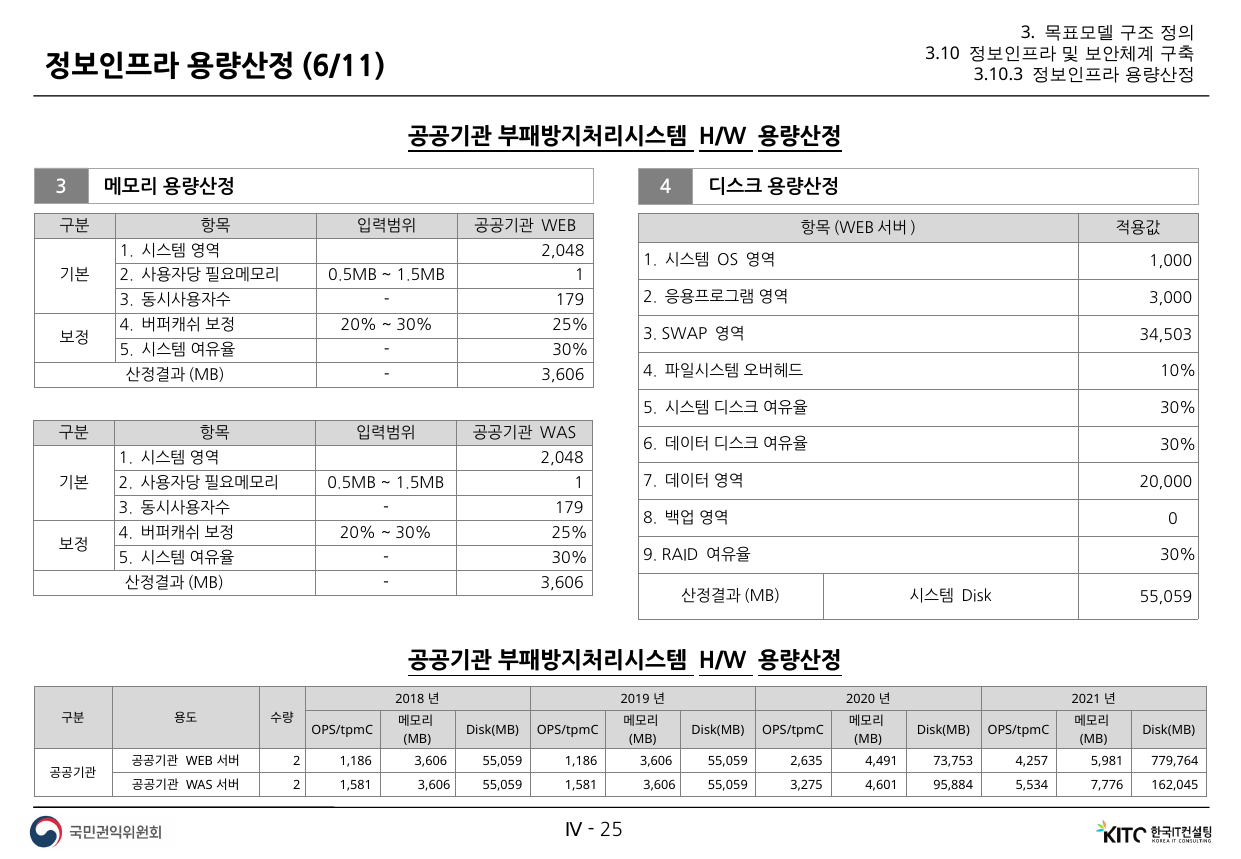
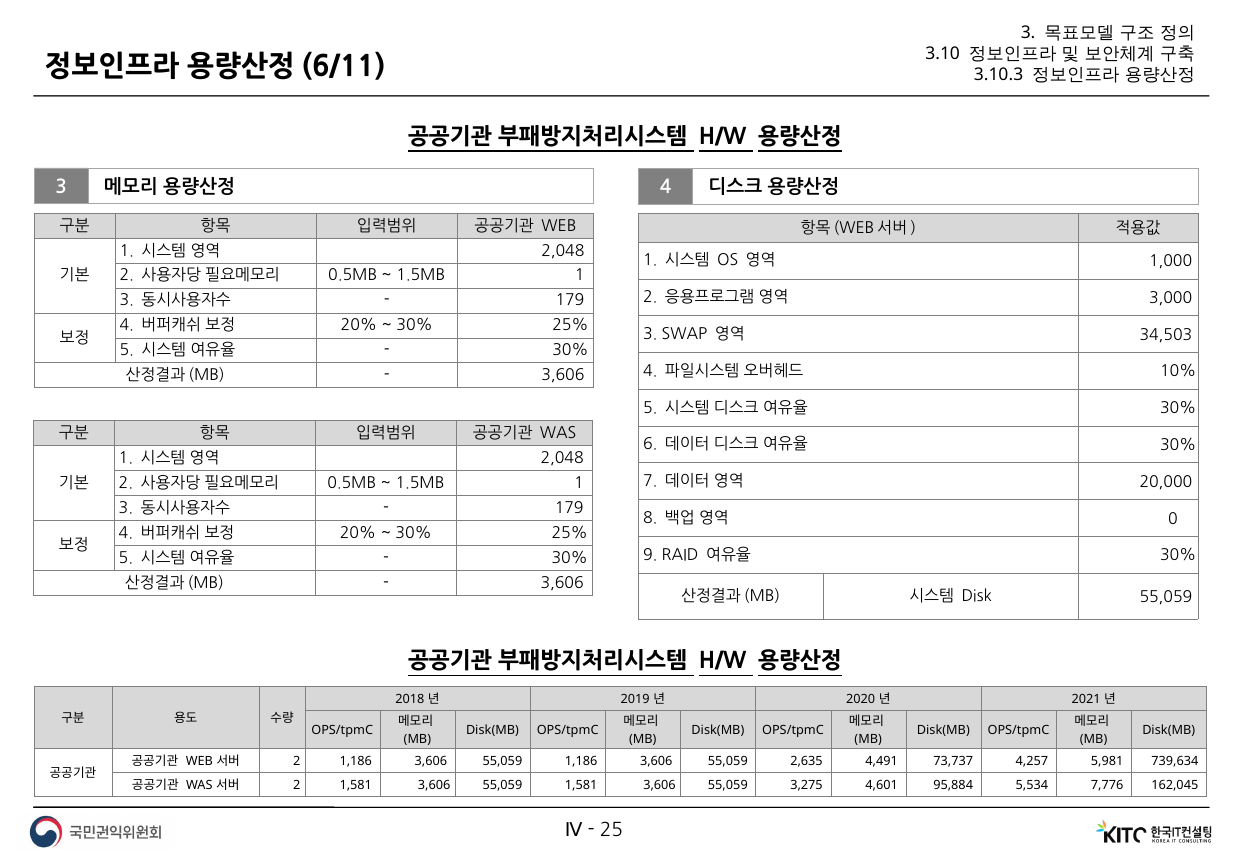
73,753: 73,753 -> 73,737 (953, 761)
779,764: 779,764 -> 739,634 (1175, 761)
